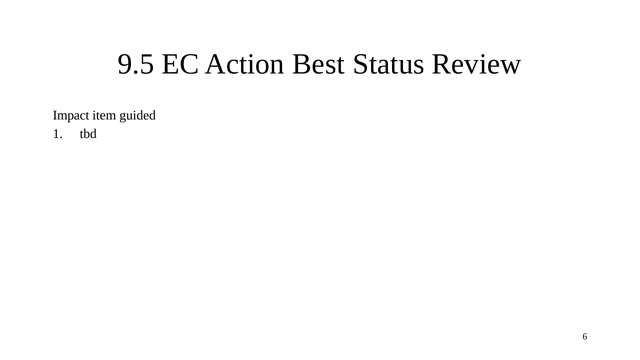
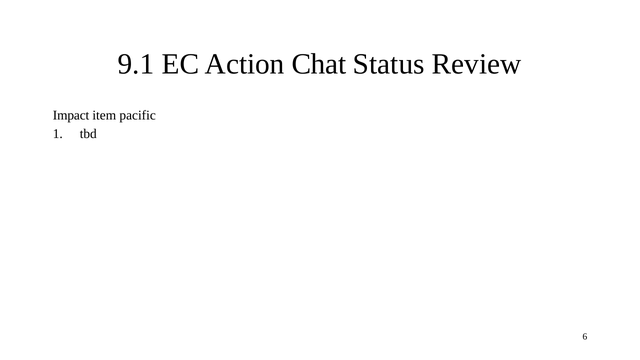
9.5: 9.5 -> 9.1 (136, 64)
Best: Best -> Chat (319, 64)
guided: guided -> pacific (138, 115)
